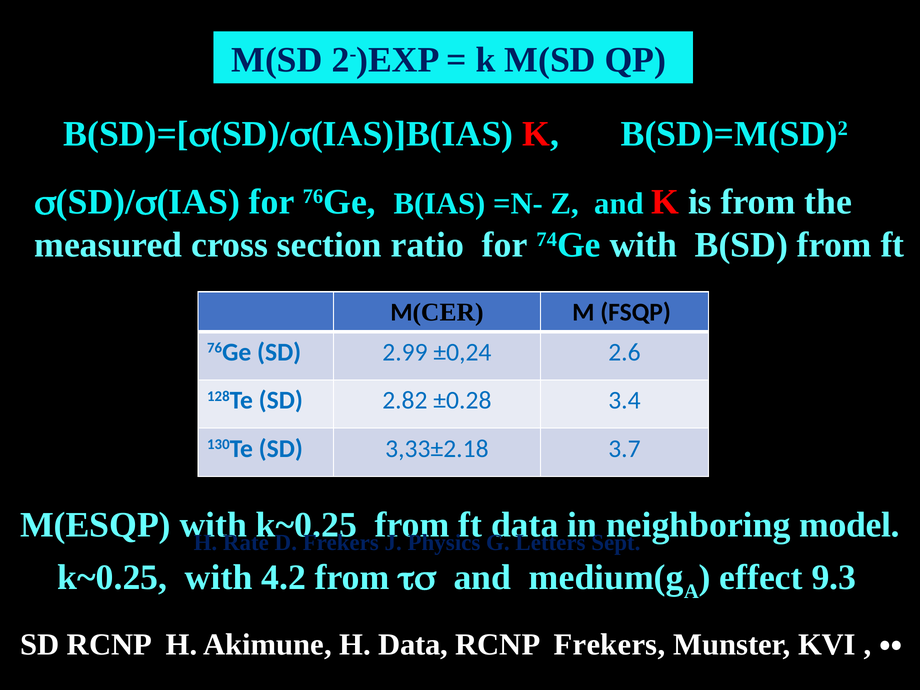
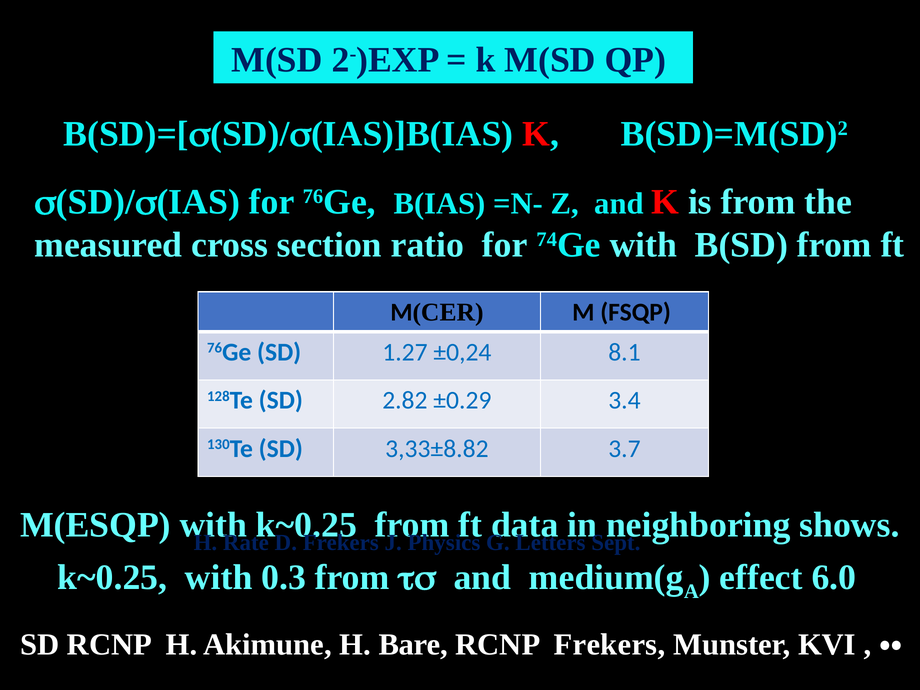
2.99: 2.99 -> 1.27 (405, 352)
2.6: 2.6 -> 8.1 (624, 352)
±0.28: ±0.28 -> ±0.29 (462, 400)
3,33±2.18: 3,33±2.18 -> 3,33±8.82 (437, 449)
model: model -> shows (849, 525)
4.2: 4.2 -> 0.3 (284, 577)
9.3: 9.3 -> 6.0 (834, 577)
H Data: Data -> Bare (413, 645)
